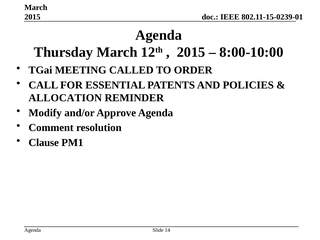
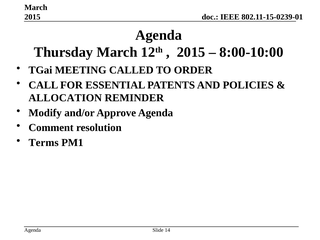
Clause: Clause -> Terms (44, 143)
